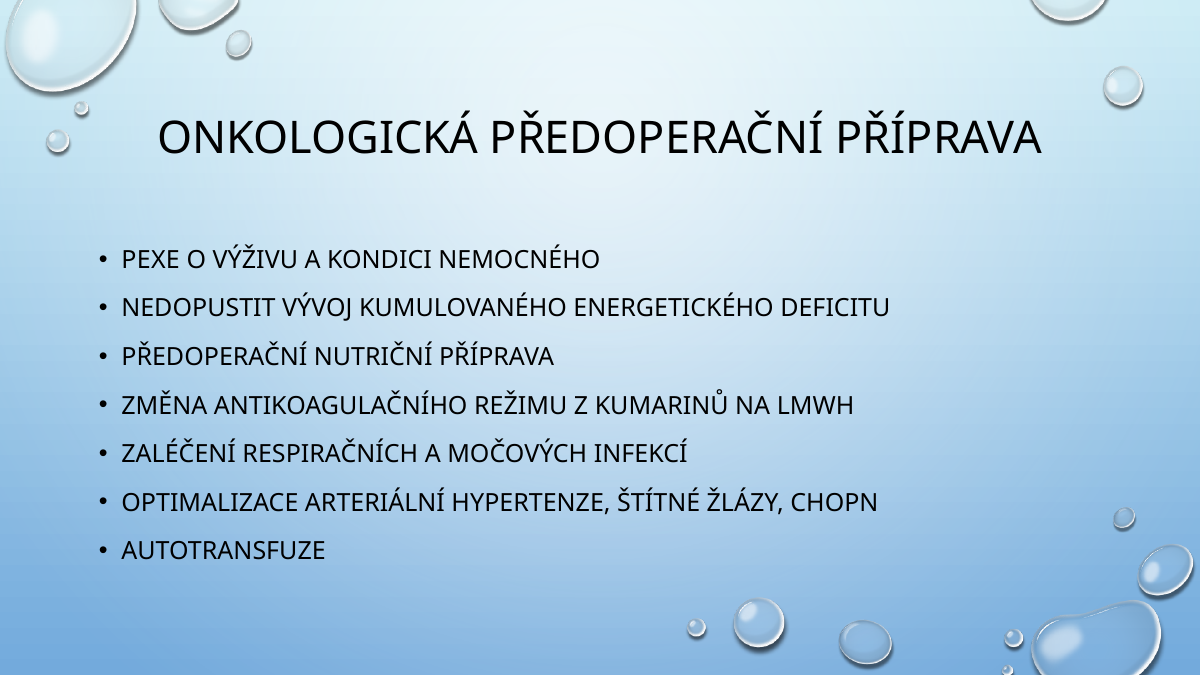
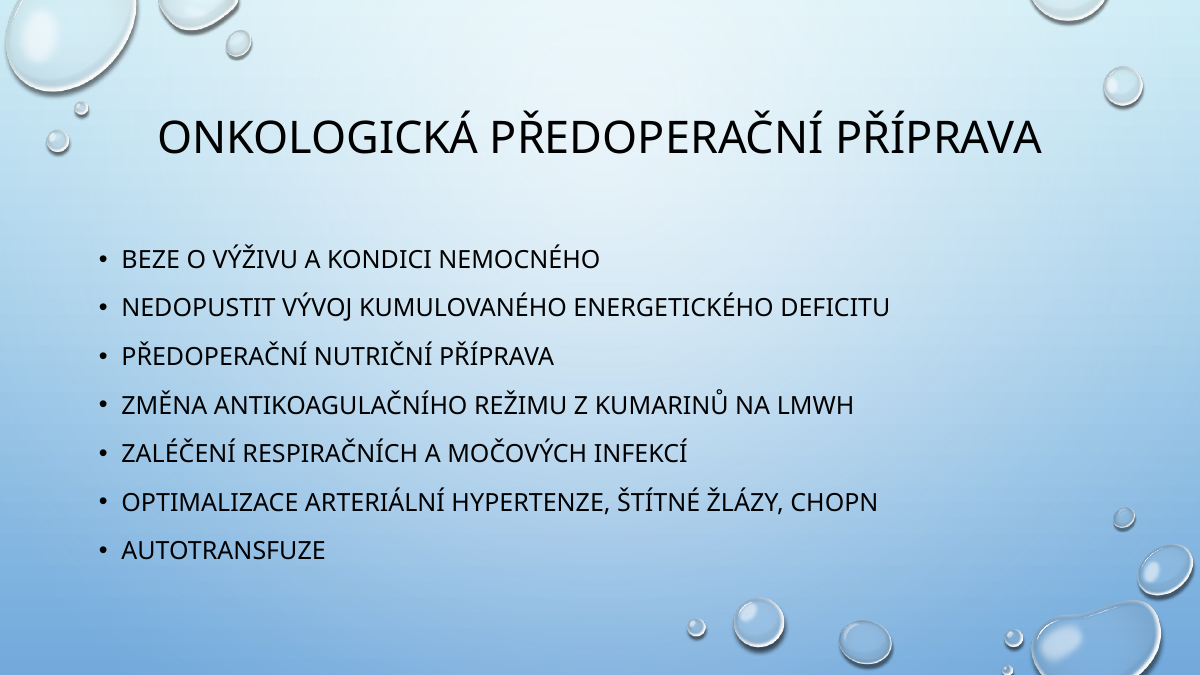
PEXE: PEXE -> BEZE (151, 260)
